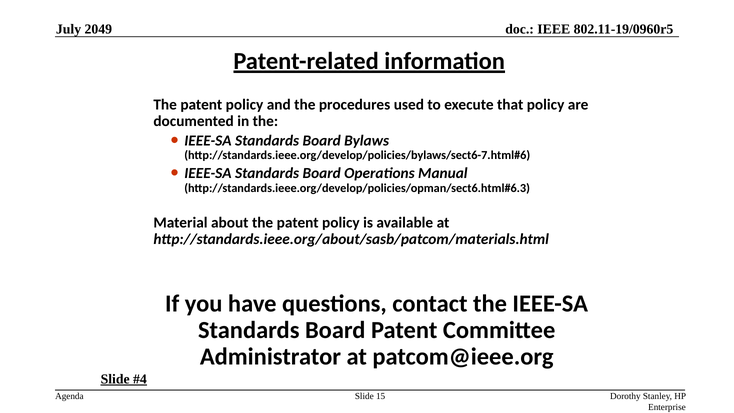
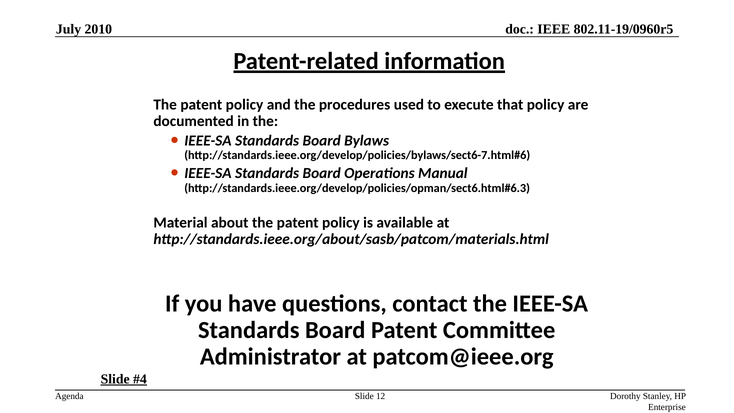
2049: 2049 -> 2010 (98, 29)
15: 15 -> 12 (381, 396)
